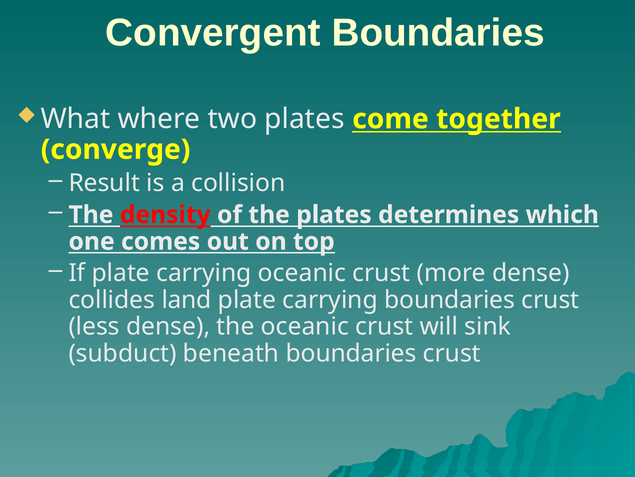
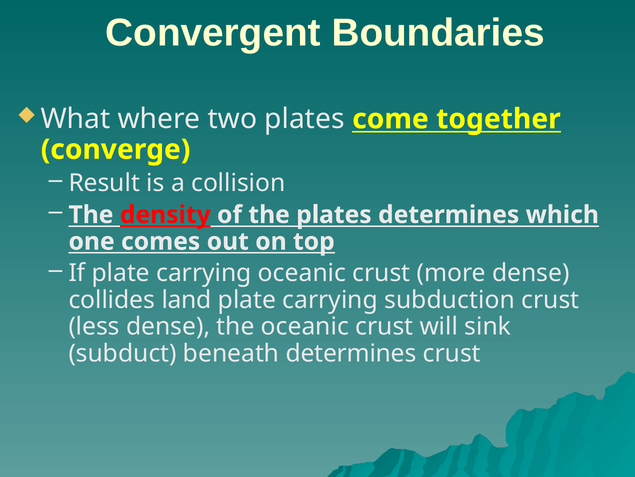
carrying boundaries: boundaries -> subduction (450, 299)
beneath boundaries: boundaries -> determines (351, 353)
